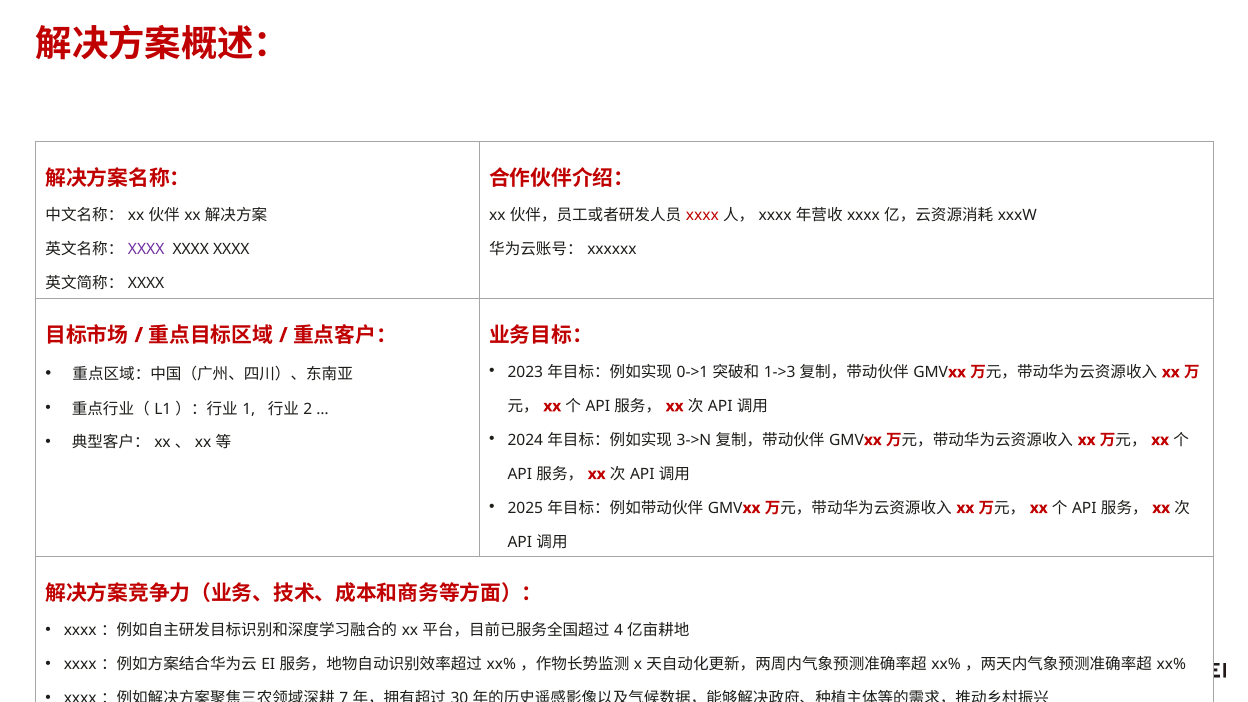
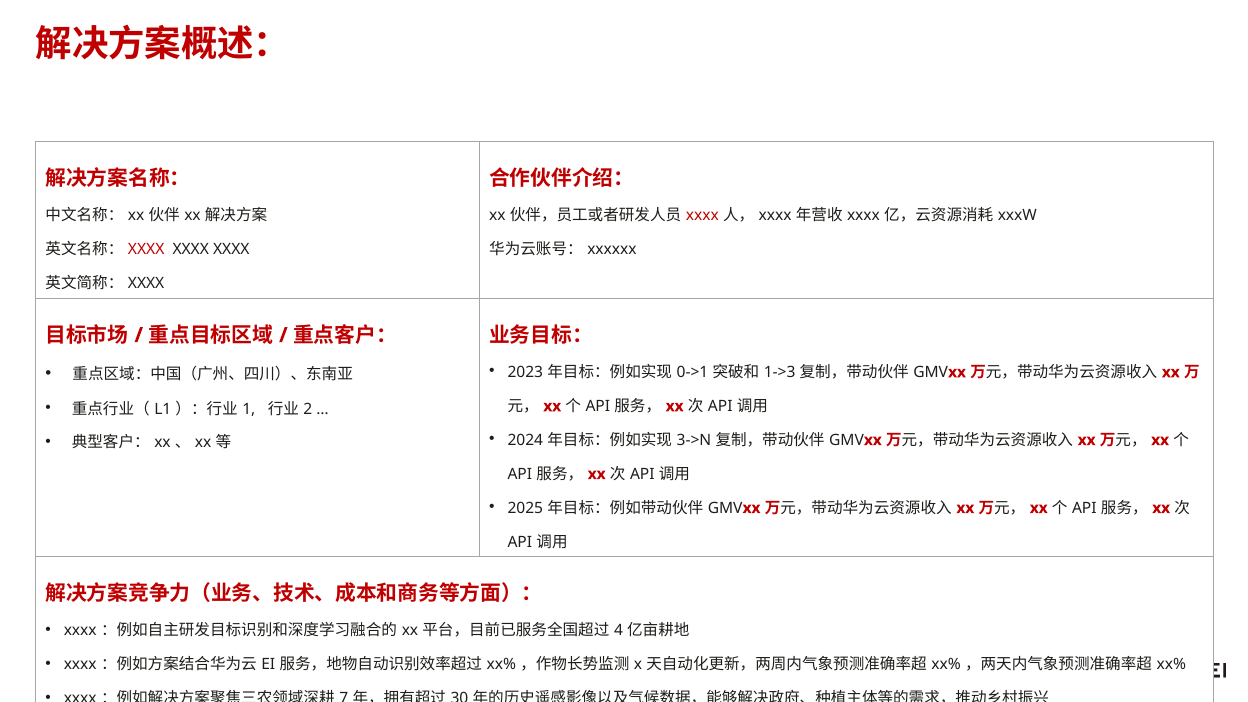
XXXX colour: purple -> red (146, 249)
